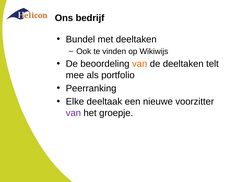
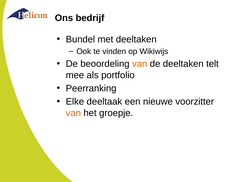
van colour: purple -> orange (73, 113)
